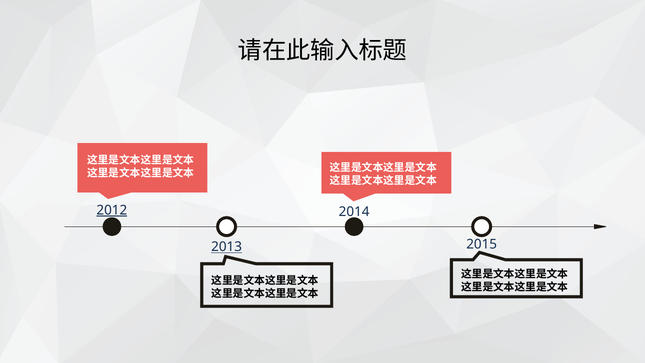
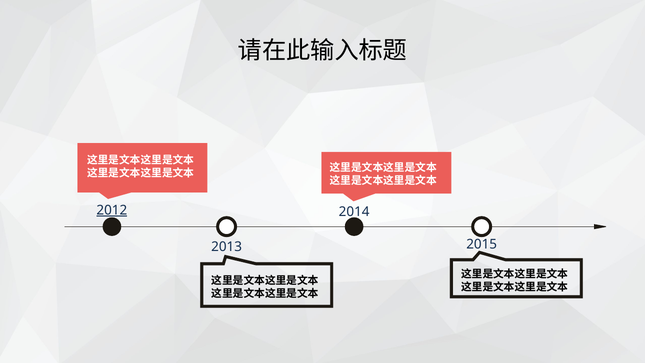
2013 underline: present -> none (227, 247)
